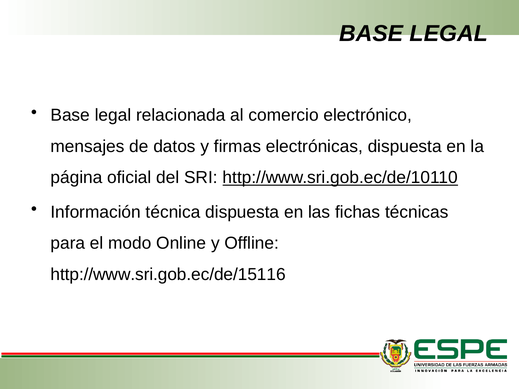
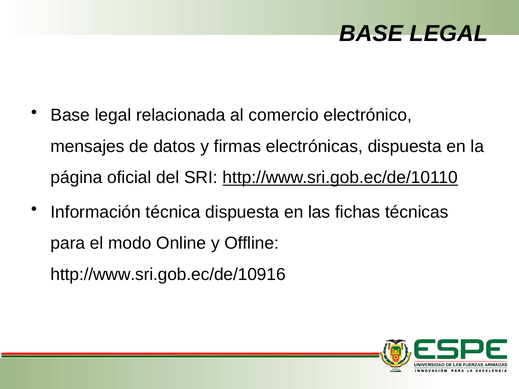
http://www.sri.gob.ec/de/15116: http://www.sri.gob.ec/de/15116 -> http://www.sri.gob.ec/de/10916 (168, 275)
